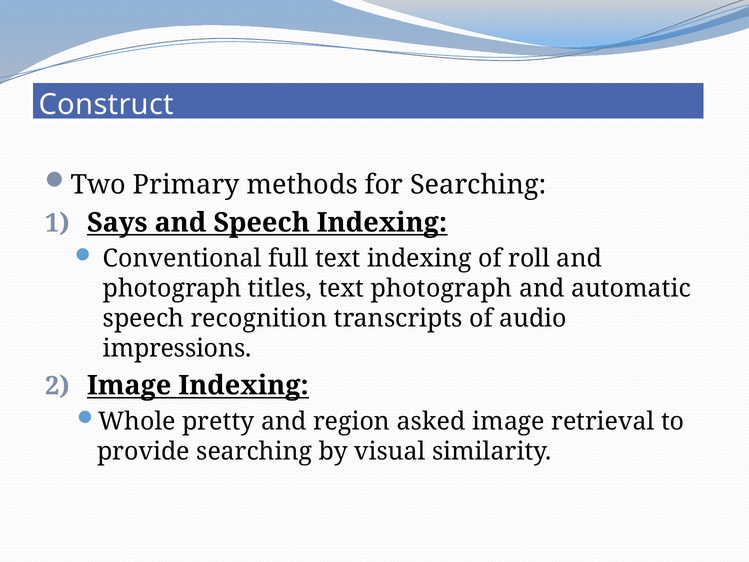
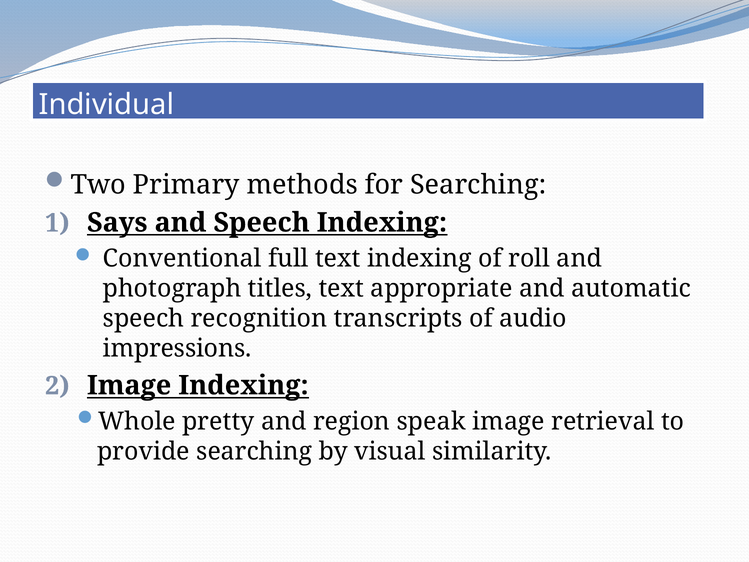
Construct: Construct -> Individual (106, 105)
text photograph: photograph -> appropriate (442, 289)
asked: asked -> speak (431, 421)
